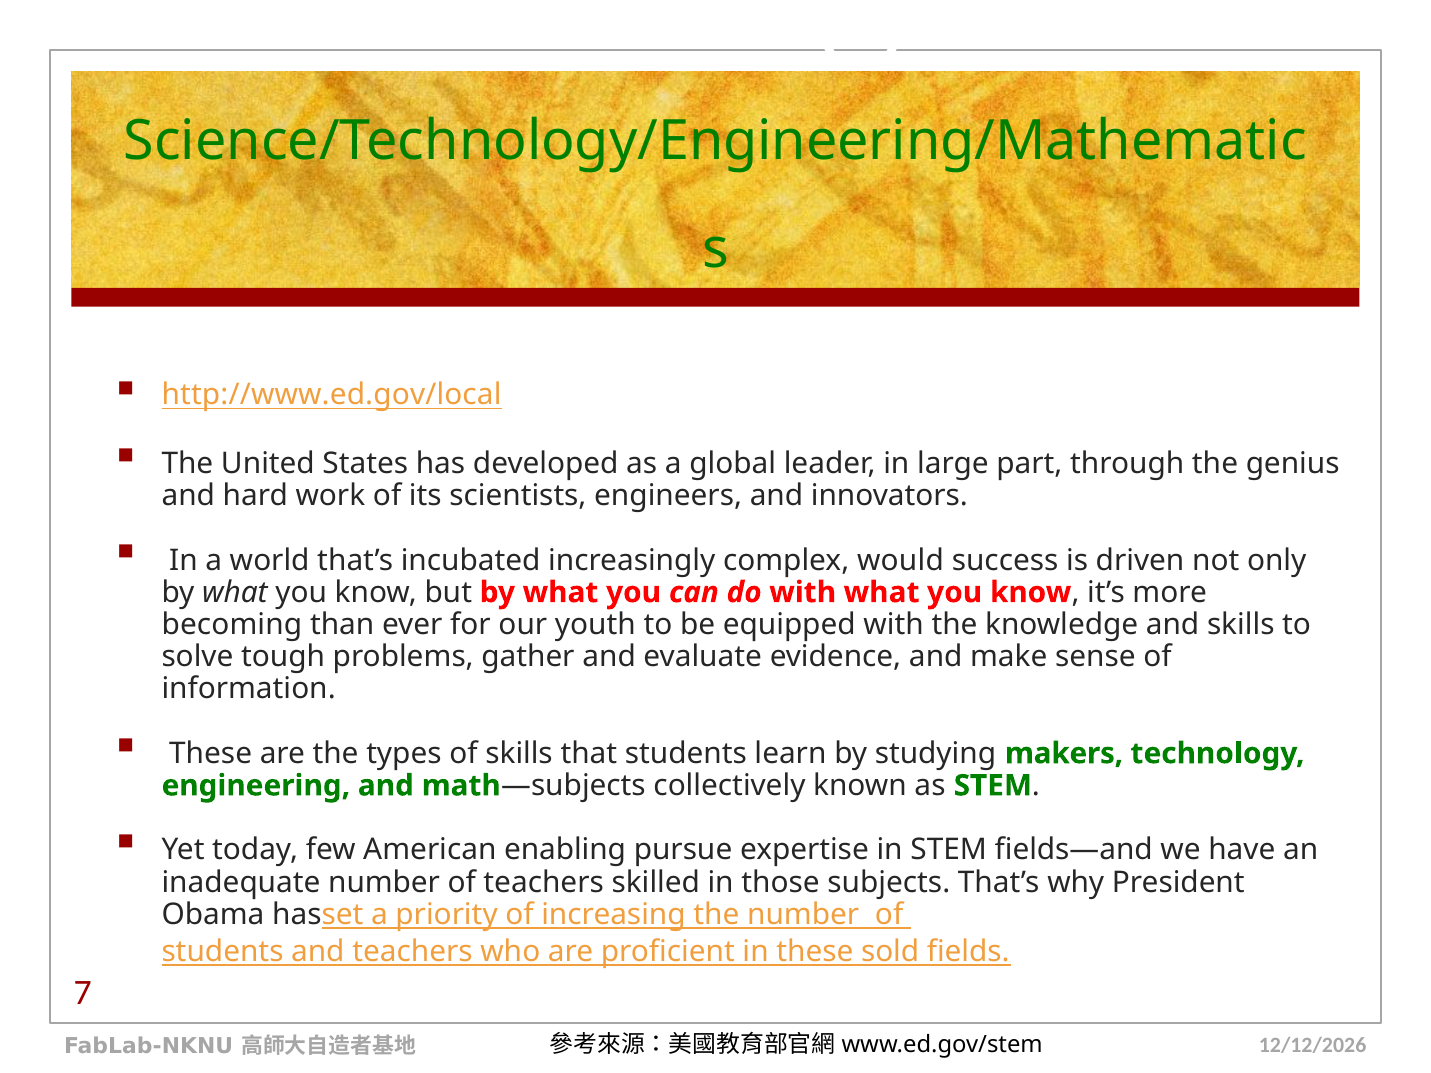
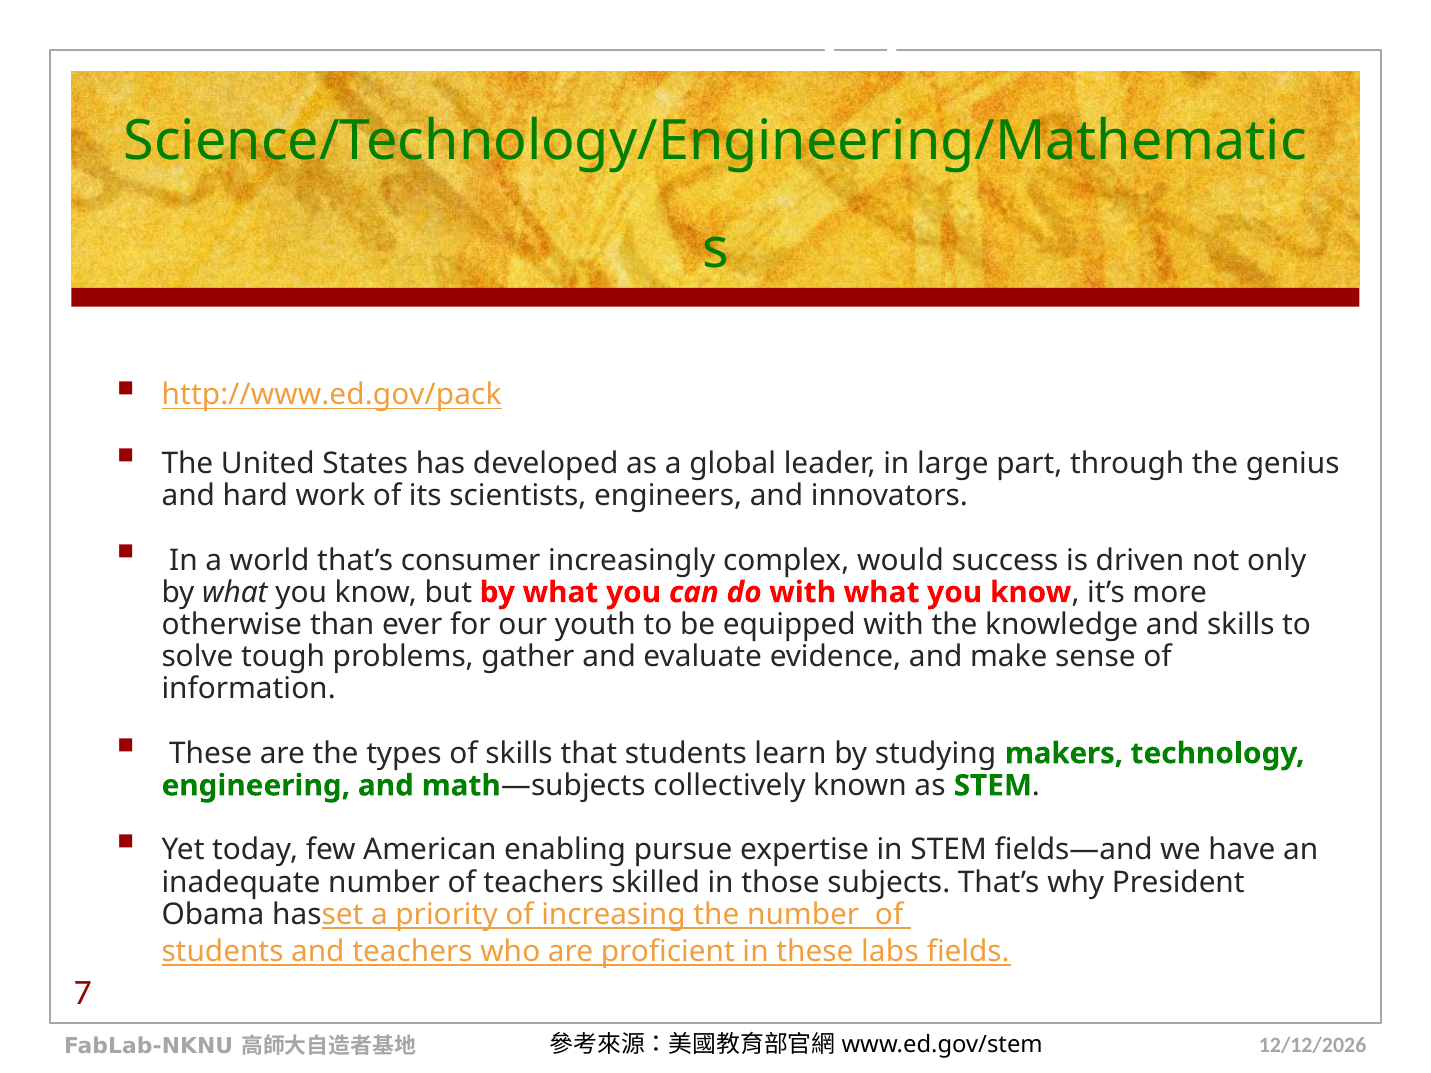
http://www.ed.gov/local: http://www.ed.gov/local -> http://www.ed.gov/pack (332, 395)
incubated: incubated -> consumer (471, 560)
becoming: becoming -> otherwise (232, 625)
sold: sold -> labs (890, 951)
